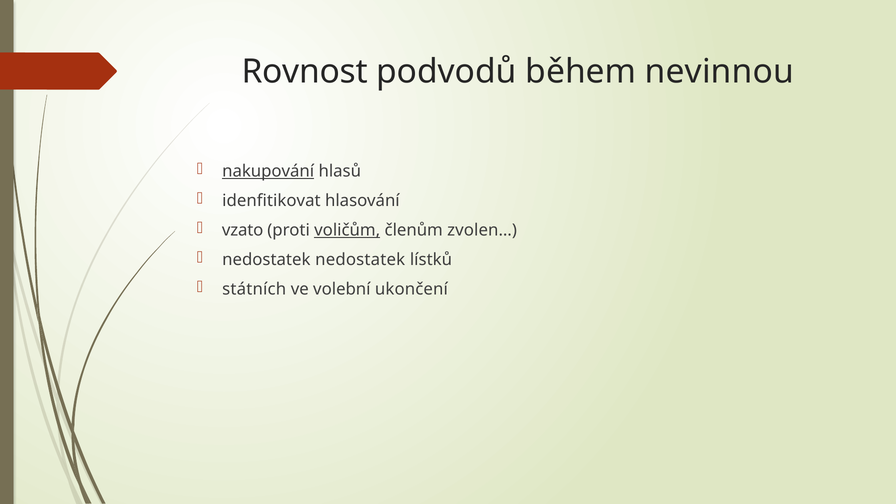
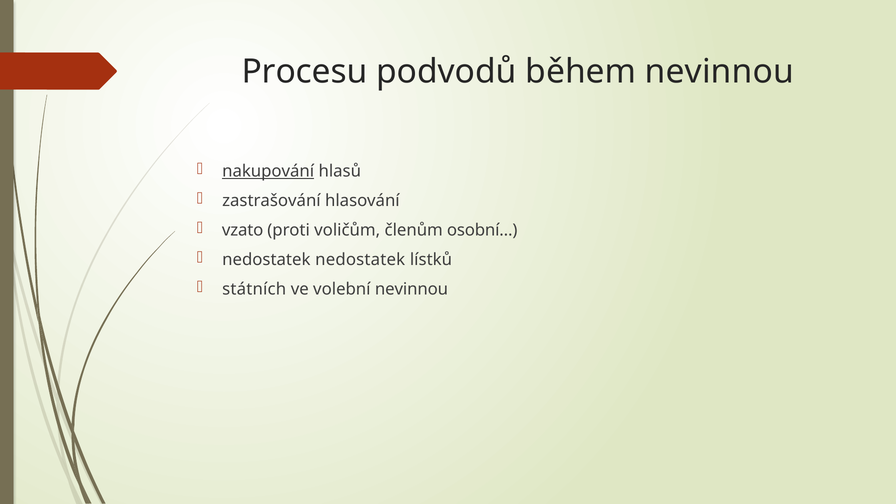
Rovnost: Rovnost -> Procesu (305, 72)
idenfitikovat: idenfitikovat -> zastrašování (271, 201)
voličům underline: present -> none (347, 230)
zvolen…: zvolen… -> osobní… (482, 230)
volební ukončení: ukončení -> nevinnou (412, 289)
